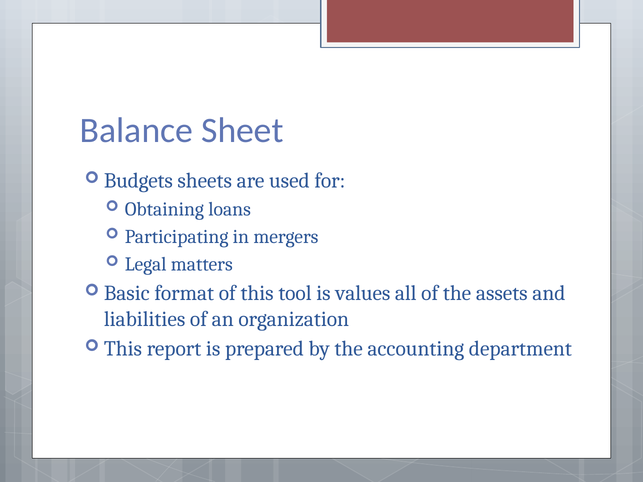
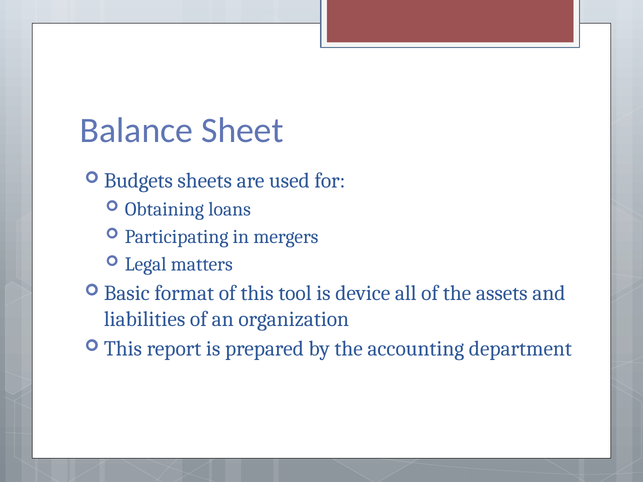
values: values -> device (363, 293)
